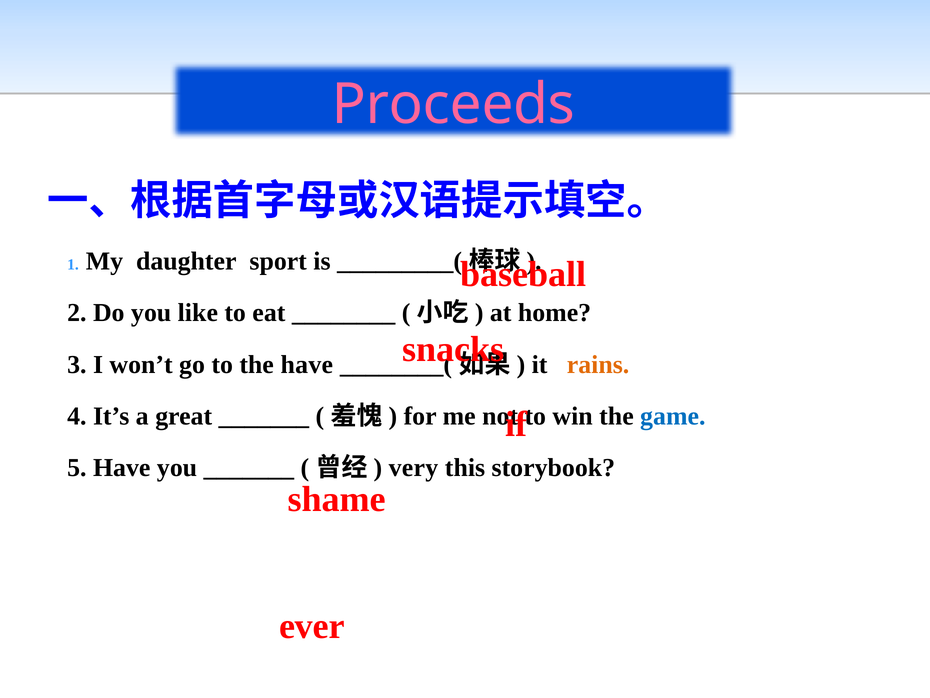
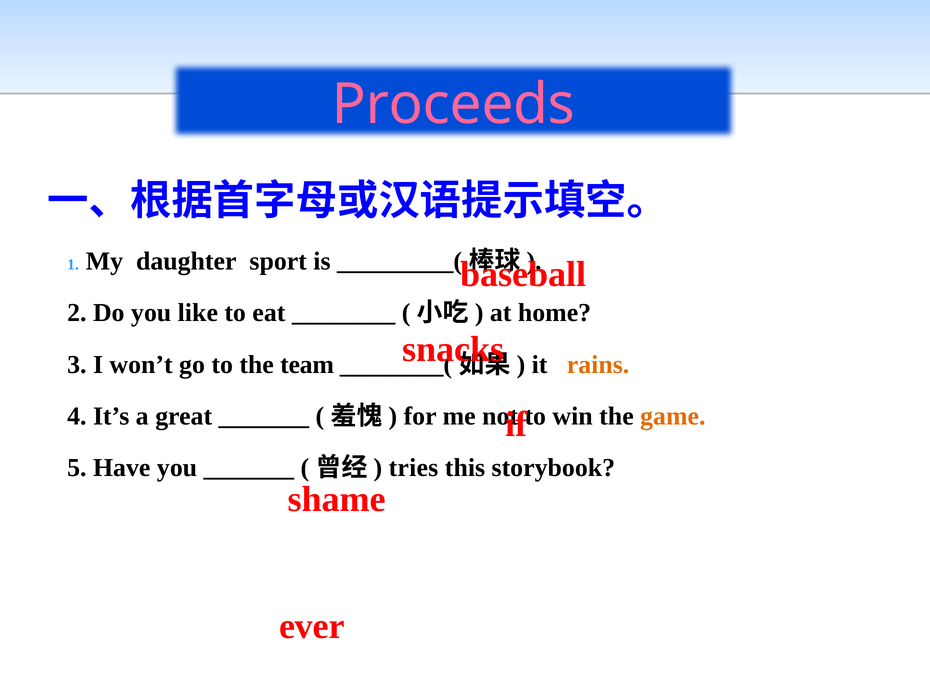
the have: have -> team (307, 364)
game colour: blue -> orange (673, 416)
very: very -> tries (413, 468)
